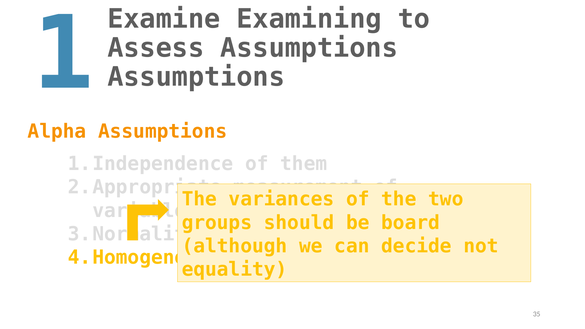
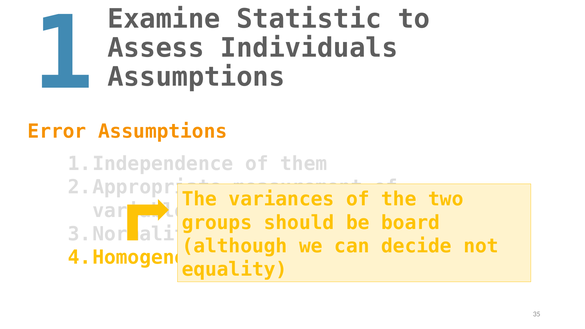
Examining: Examining -> Statistic (309, 19)
Assess Assumptions: Assumptions -> Individuals (309, 48)
Alpha: Alpha -> Error (57, 131)
